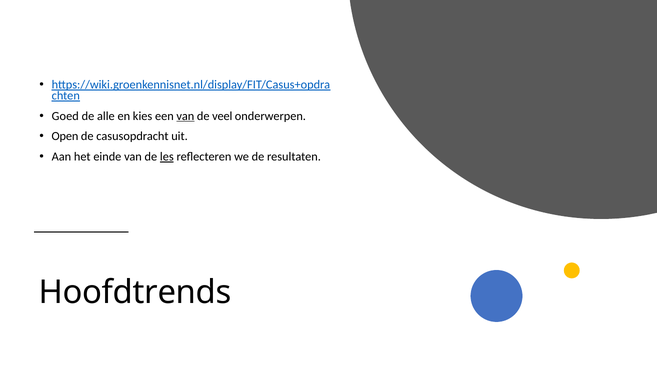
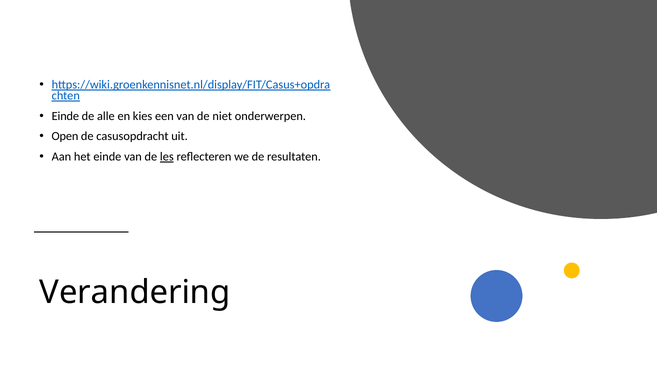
Goed: Goed -> Einde (65, 116)
van underline: present -> none (185, 116)
veel: veel -> niet (222, 116)
Hoofdtrends: Hoofdtrends -> Verandering (135, 292)
